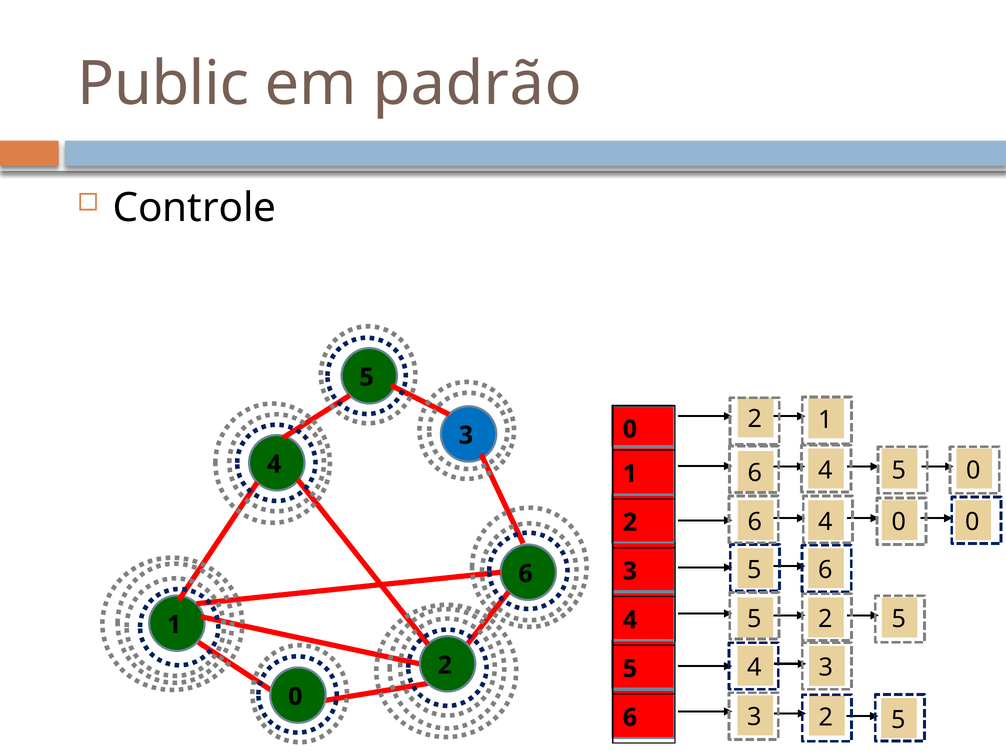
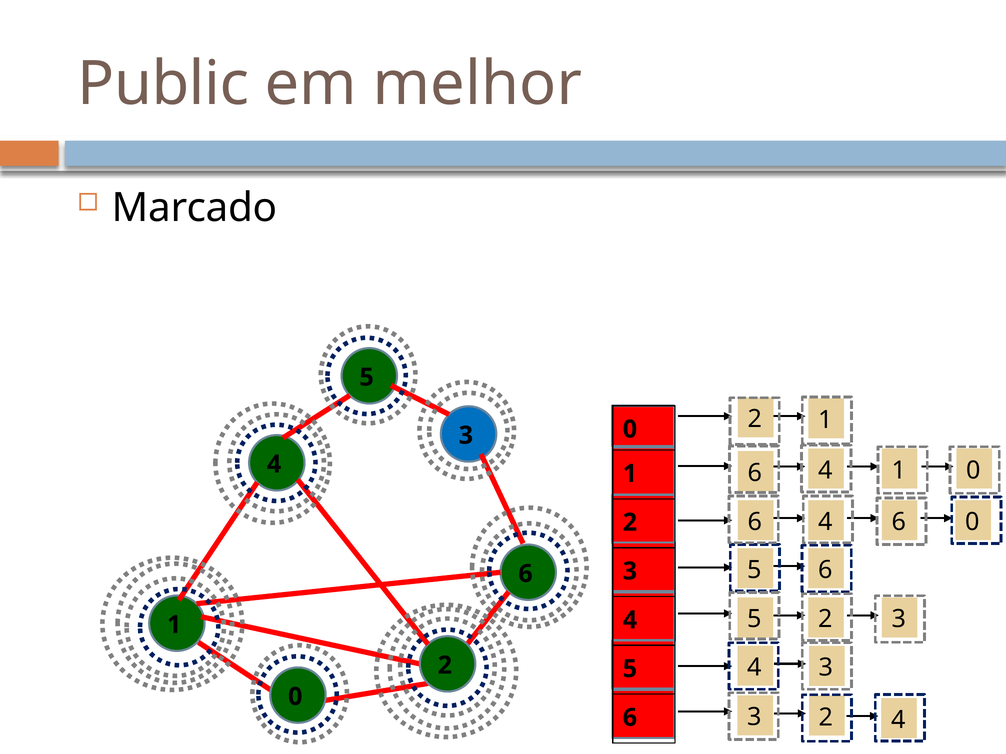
padrão: padrão -> melhor (477, 84)
Controle: Controle -> Marcado (195, 208)
5: 5 -> 1 (899, 471)
4 0: 0 -> 6 (899, 522)
5: 5 -> 3 (899, 620)
5: 5 -> 4 (898, 720)
